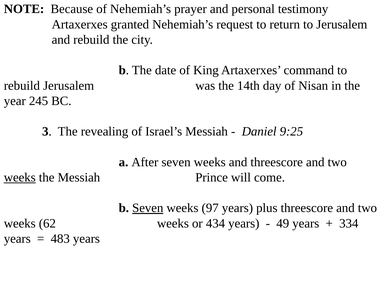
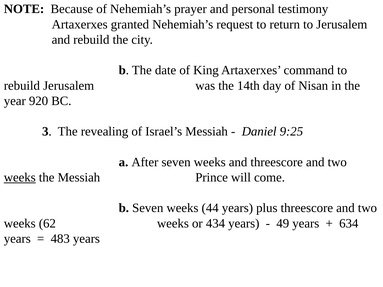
245: 245 -> 920 (39, 101)
Seven underline: present -> none (148, 208)
97: 97 -> 44 (210, 208)
334: 334 -> 634 (349, 224)
